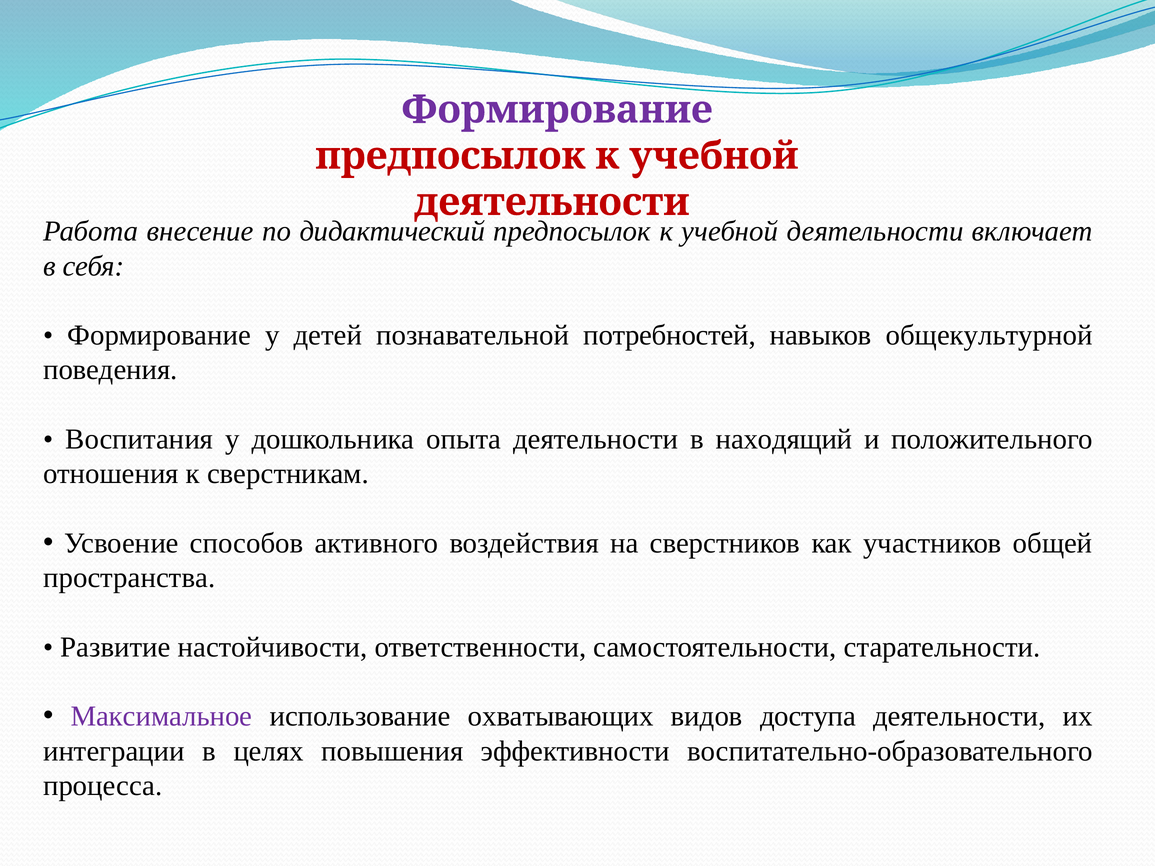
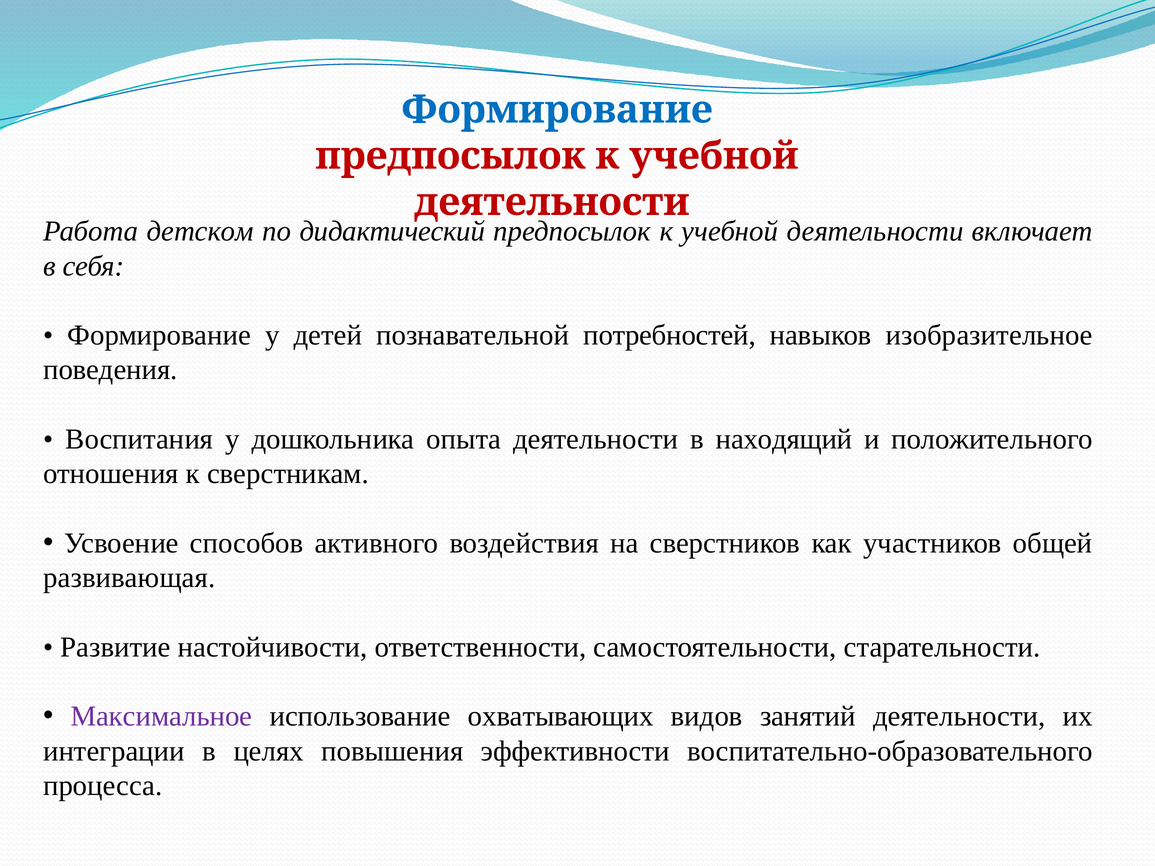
Формирование colour: purple -> blue (557, 110)
внесение: внесение -> детском (200, 231)
общекультурной: общекультурной -> изобразительное (989, 335)
пространства: пространства -> развивающая (129, 578)
доступа: доступа -> занятий (808, 717)
